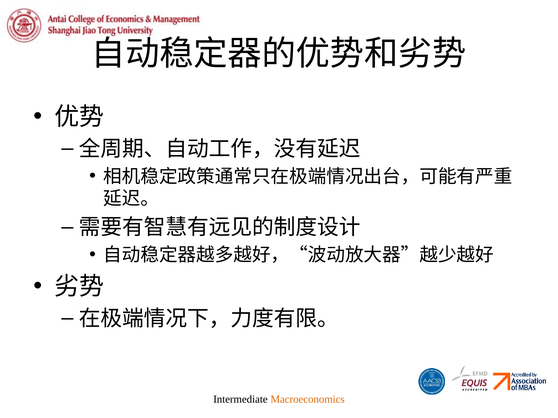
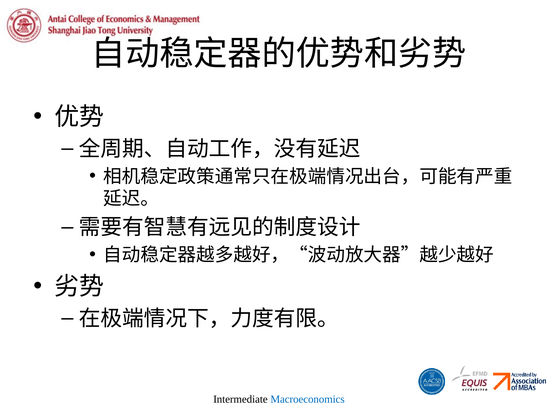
Macroeconomics colour: orange -> blue (308, 400)
